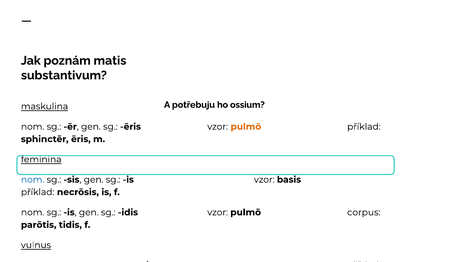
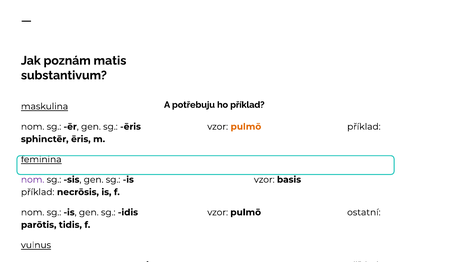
ho ossium: ossium -> příklad (247, 105)
nom colour: blue -> purple (33, 180)
pulmō corpus: corpus -> ostatní (364, 212)
